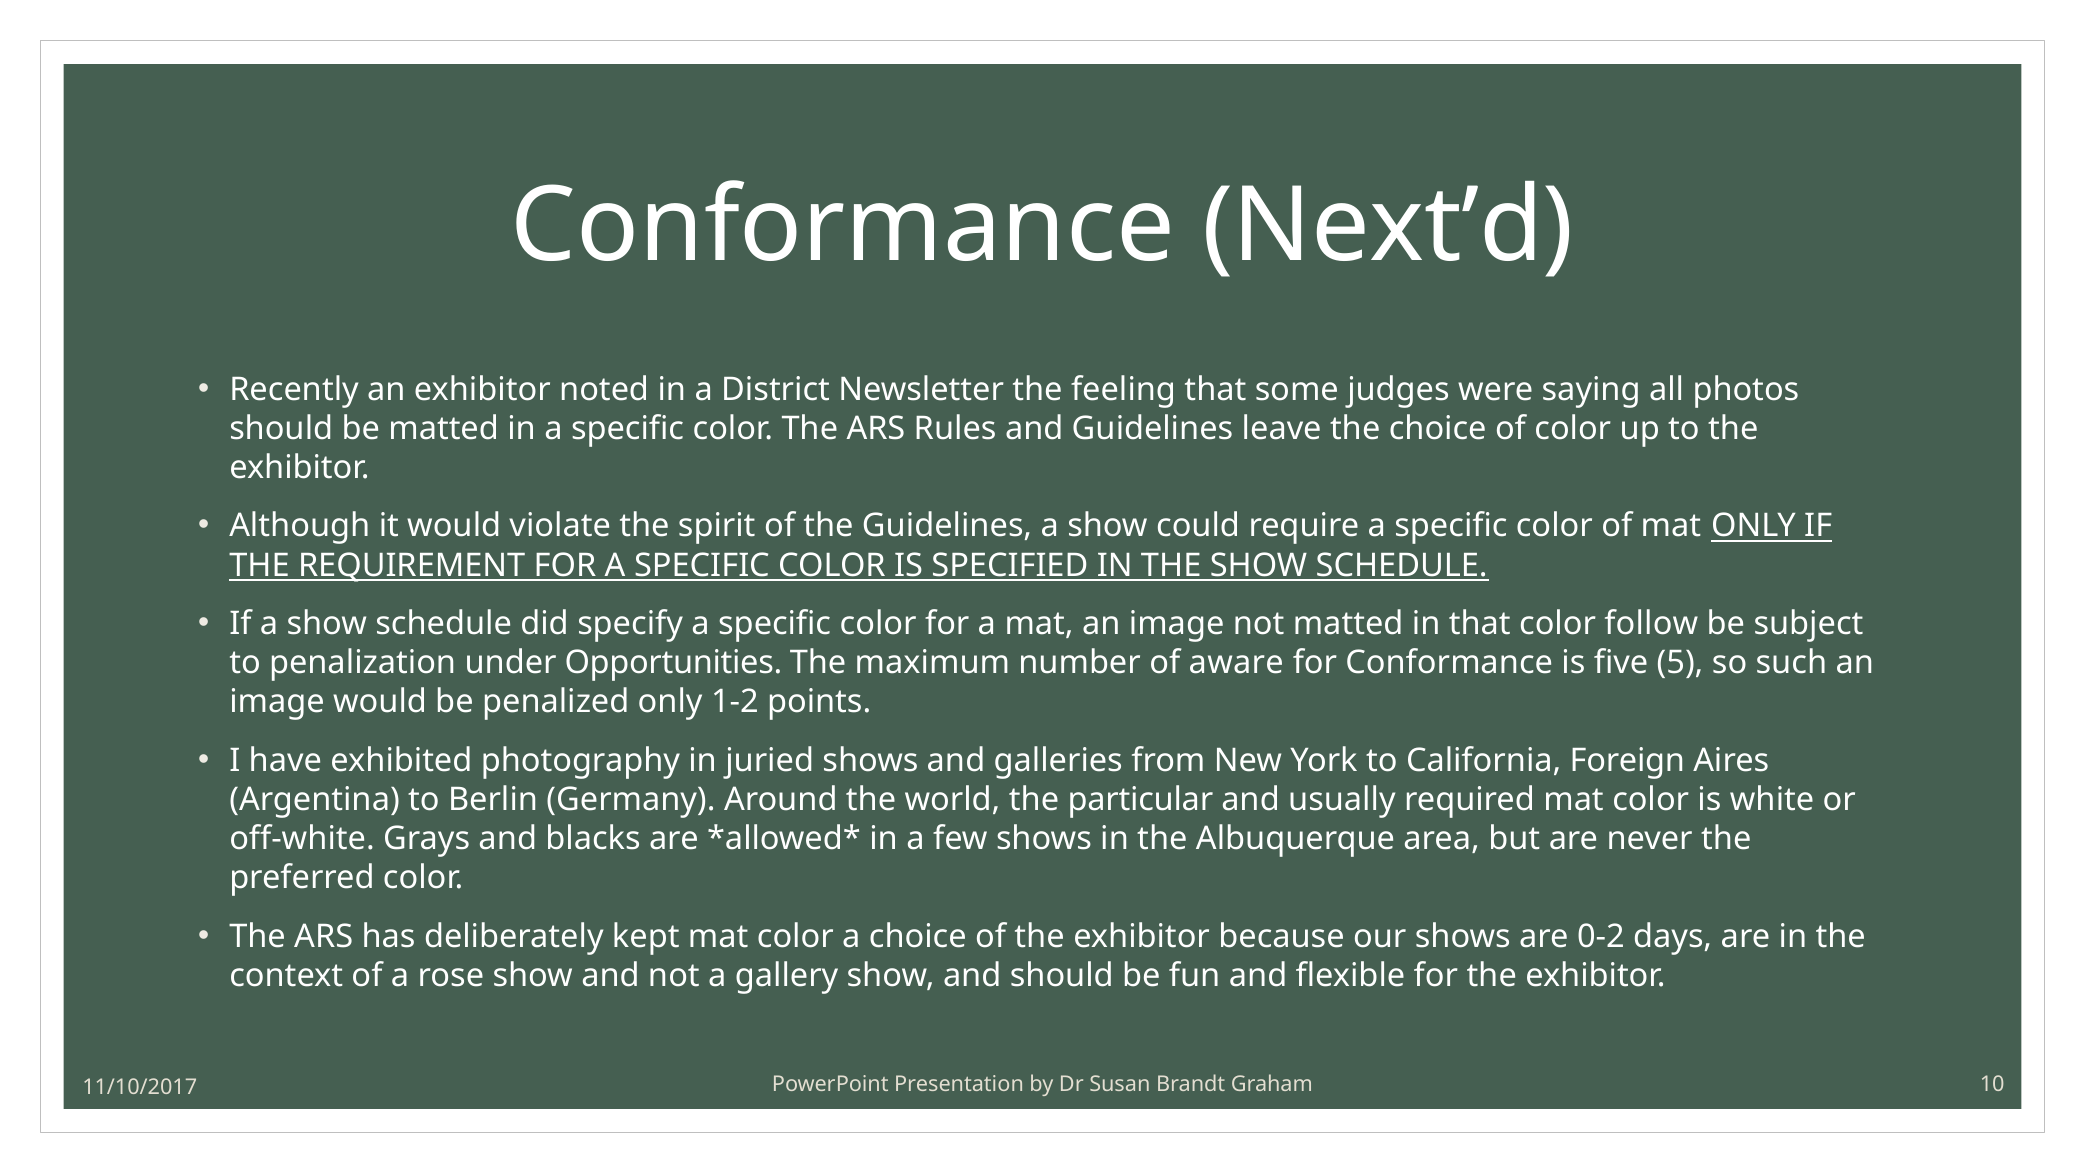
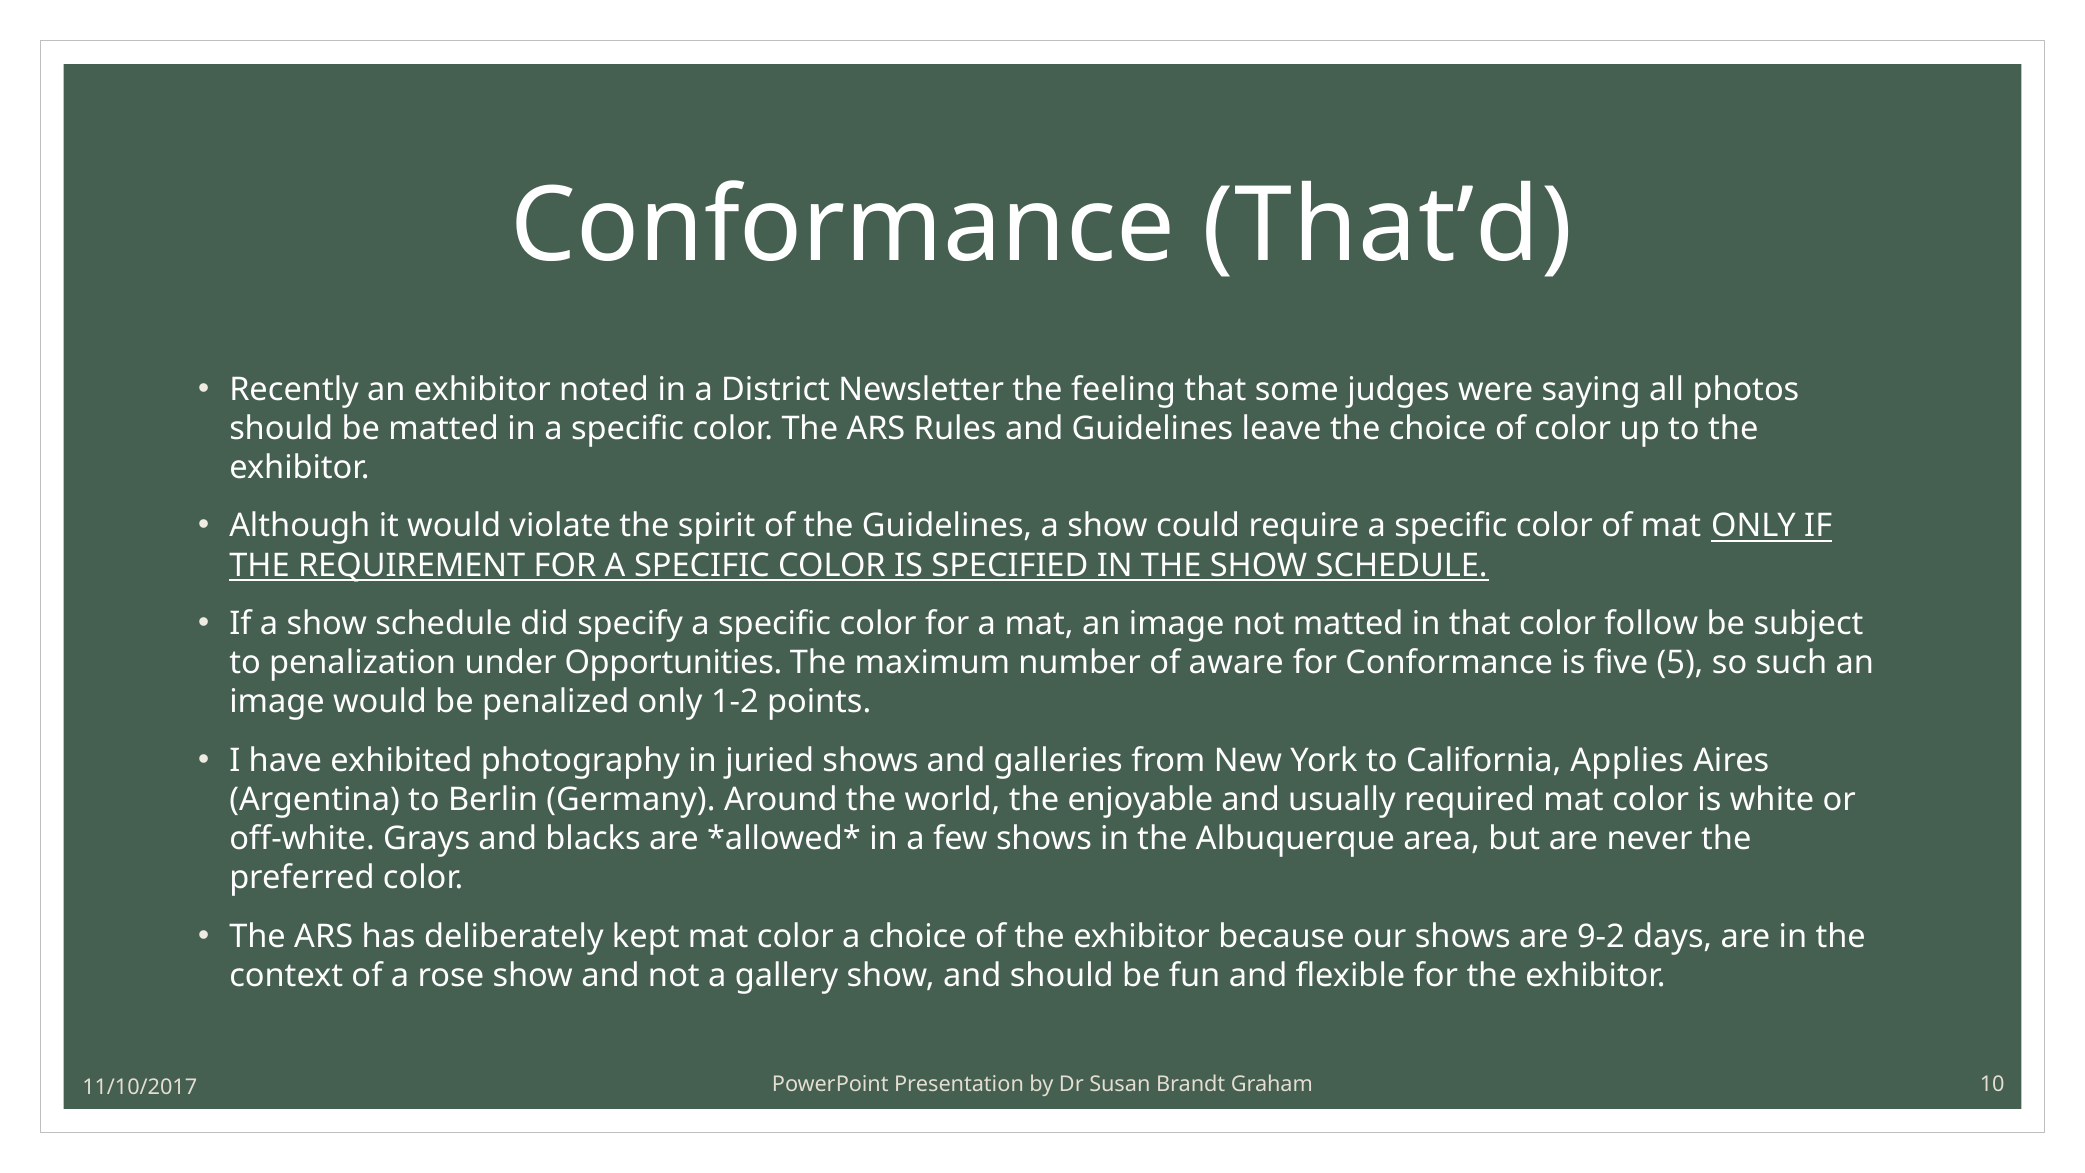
Next’d: Next’d -> That’d (1387, 227)
Foreign: Foreign -> Applies (1627, 761)
particular: particular -> enjoyable (1140, 800)
0-2: 0-2 -> 9-2 (1601, 937)
